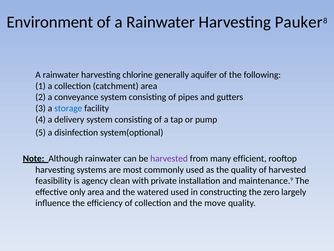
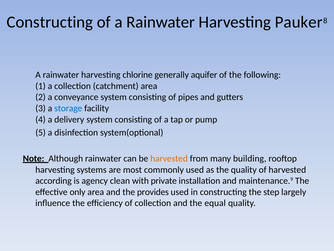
Environment: Environment -> Constructing (50, 22)
harvested colour: purple -> orange (169, 158)
efficient: efficient -> building (250, 158)
feasibility: feasibility -> according (53, 180)
watered: watered -> provides (153, 192)
zero: zero -> step (271, 192)
move: move -> equal (215, 203)
